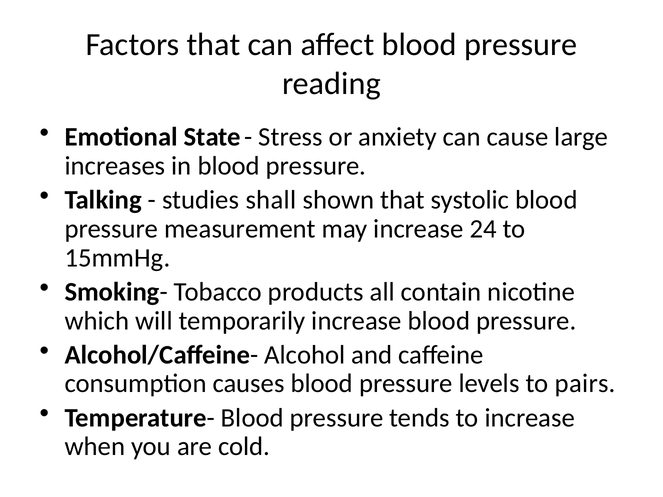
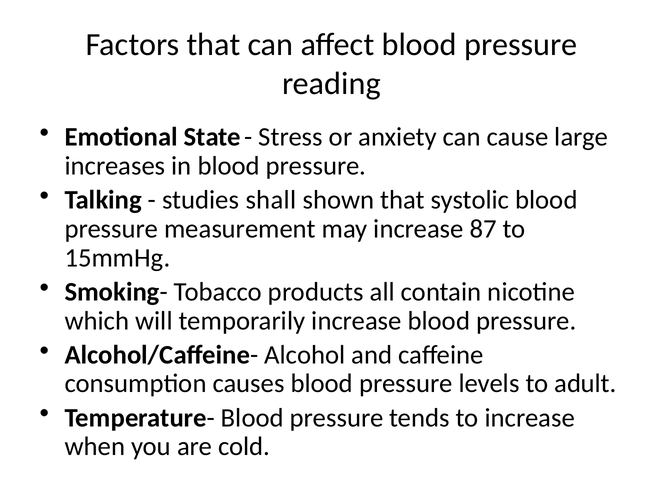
24: 24 -> 87 (483, 229)
pairs: pairs -> adult (585, 384)
